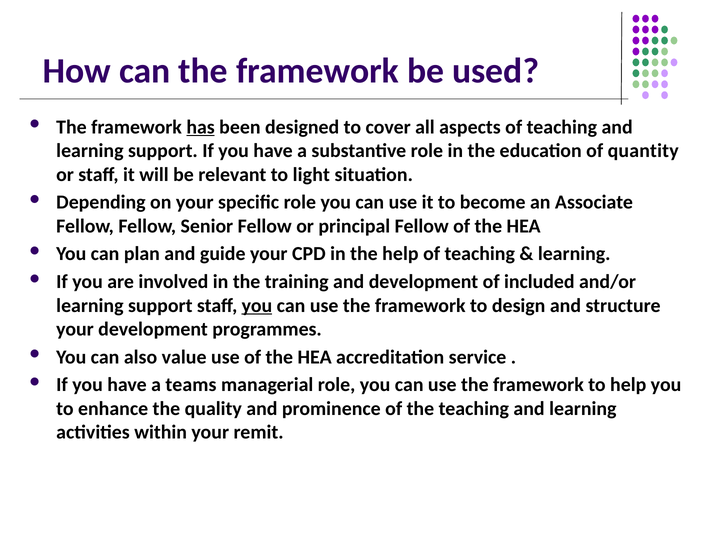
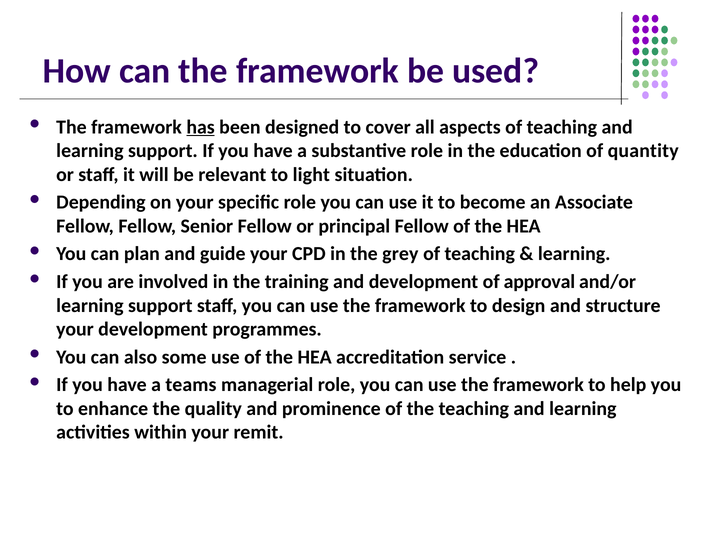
the help: help -> grey (400, 254)
included: included -> approval (539, 282)
you underline: present -> none (257, 306)
value: value -> some (184, 357)
